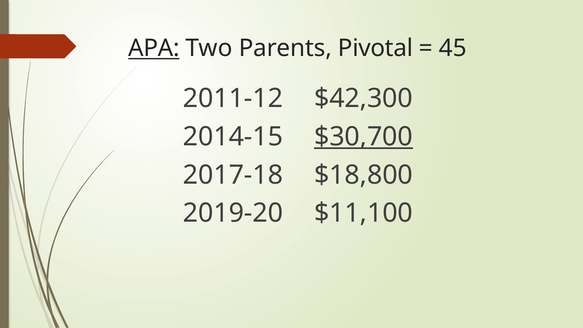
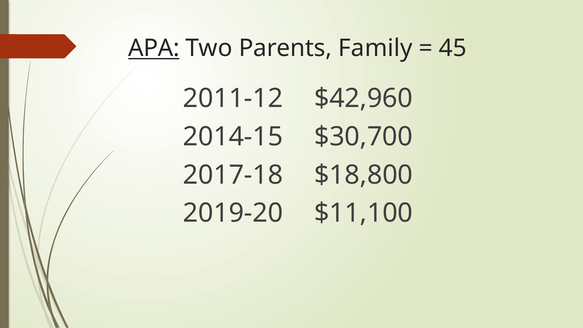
Pivotal: Pivotal -> Family (375, 48)
$42,300: $42,300 -> $42,960 (363, 98)
$30,700 underline: present -> none (363, 137)
